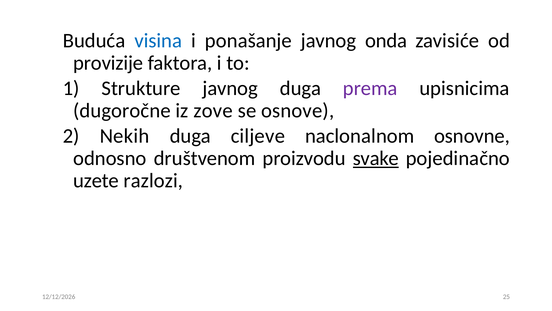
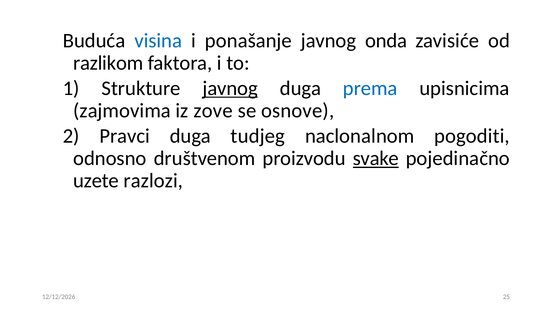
provizije: provizije -> razlikom (108, 63)
javnog underline: none -> present (230, 88)
prema colour: purple -> blue (370, 88)
dugoročne: dugoročne -> zajmovima (122, 110)
Nekih: Nekih -> Pravci (125, 136)
ciljeve: ciljeve -> tudjeg (258, 136)
osnovne: osnovne -> pogoditi (472, 136)
